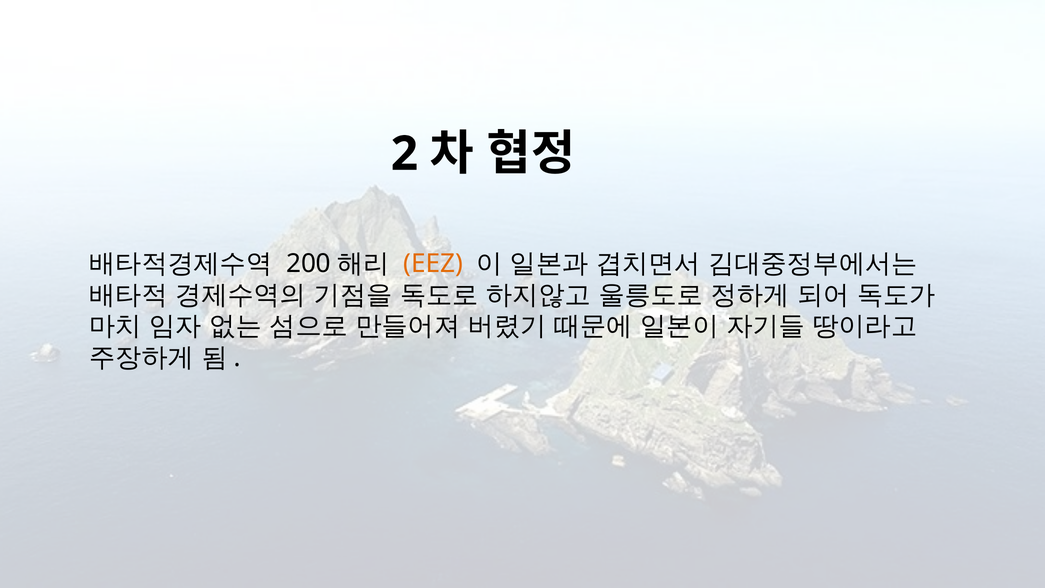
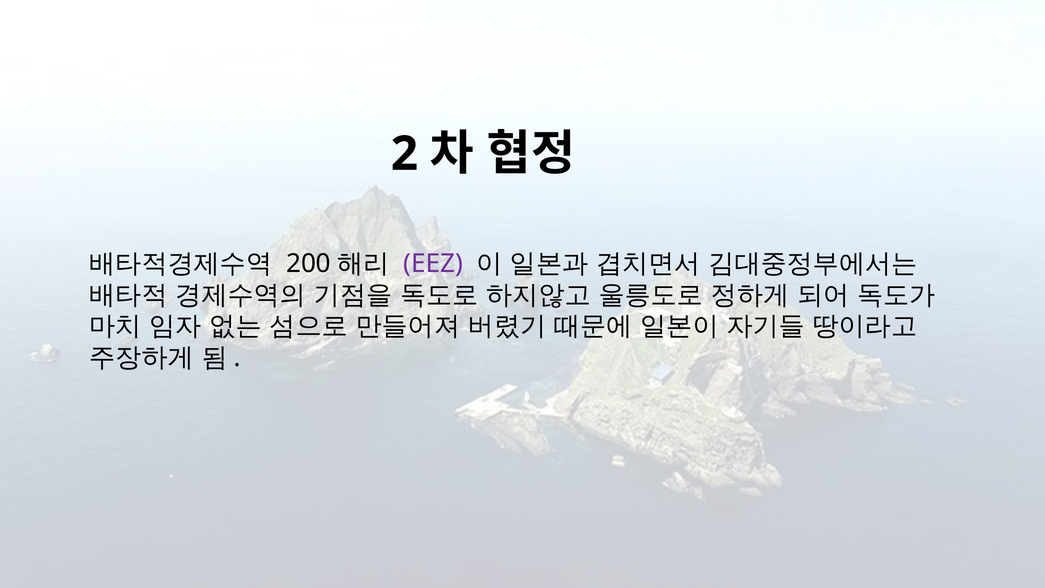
EEZ colour: orange -> purple (433, 264)
